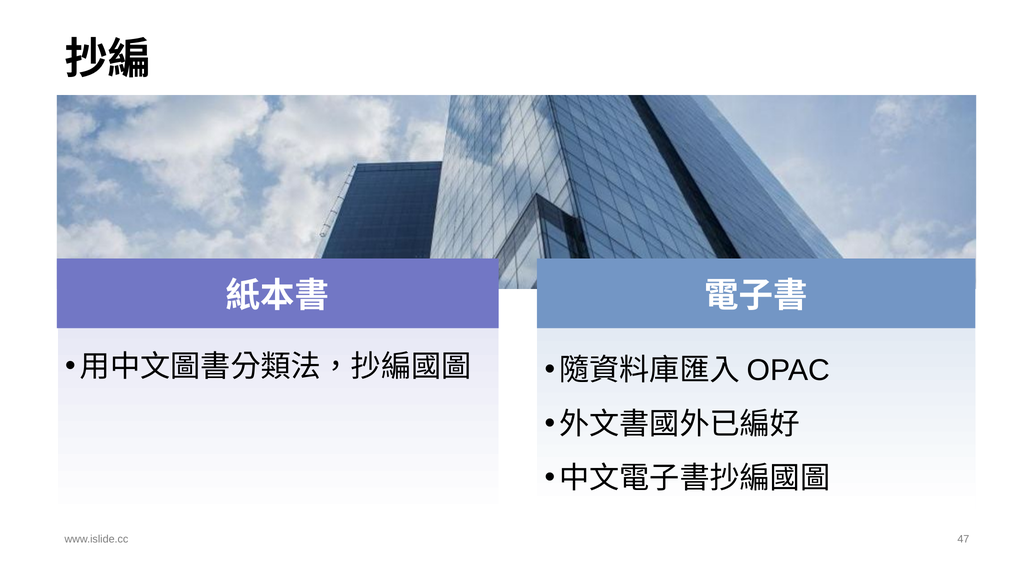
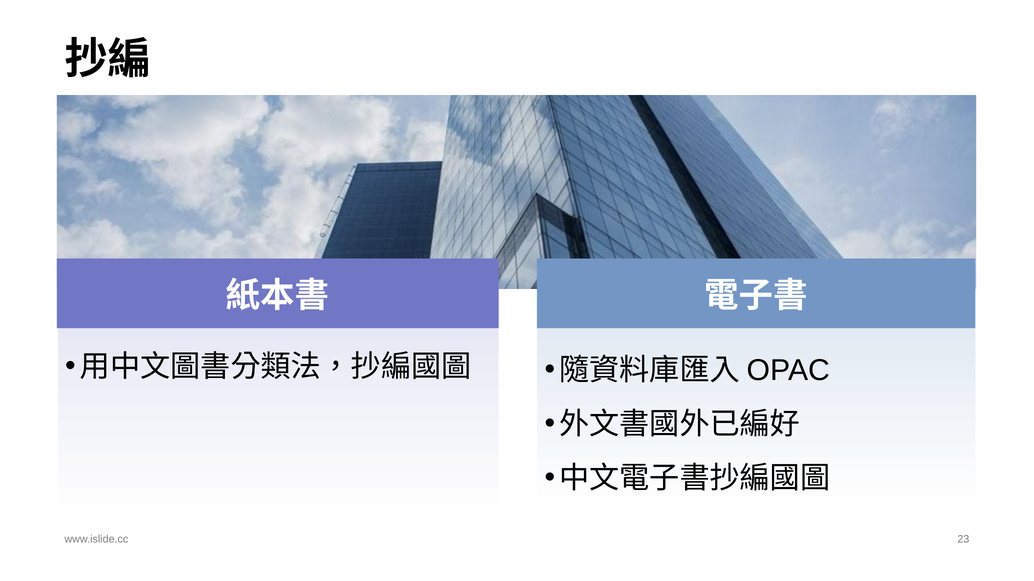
47: 47 -> 23 (963, 540)
